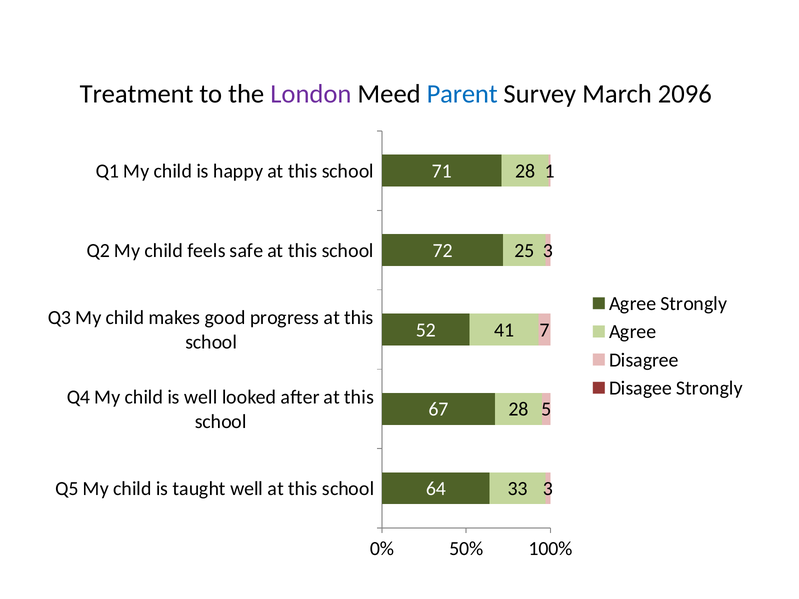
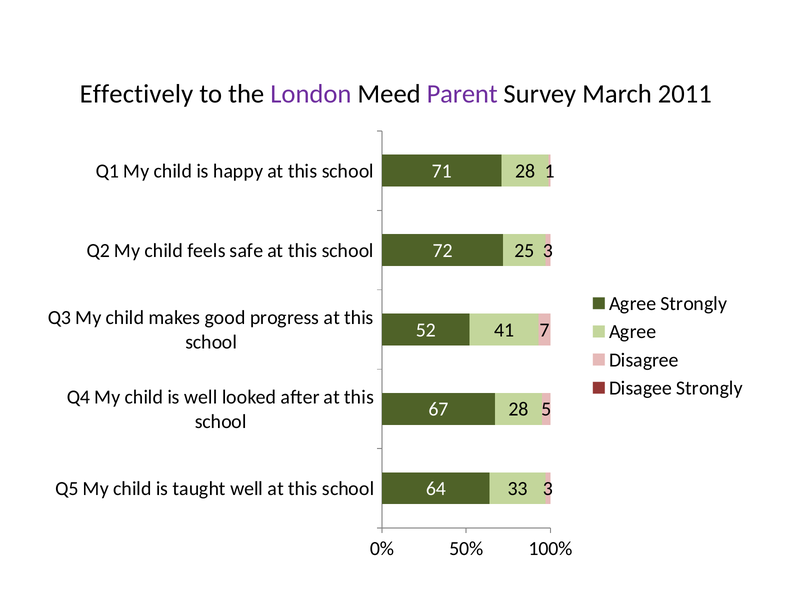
Treatment: Treatment -> Effectively (136, 94)
Parent colour: blue -> purple (462, 94)
2096: 2096 -> 2011 (685, 94)
